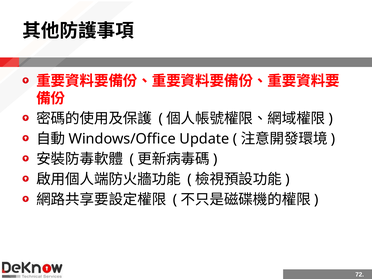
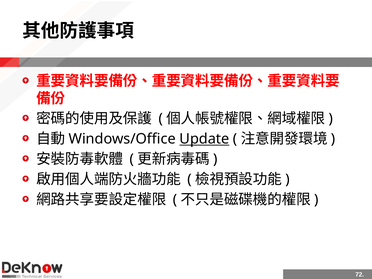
Update underline: none -> present (204, 139)
